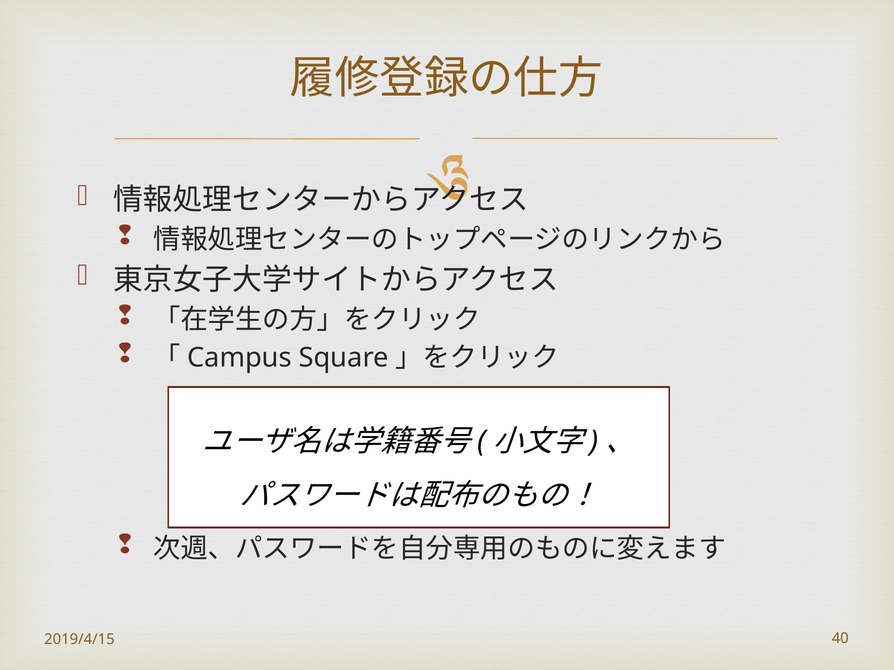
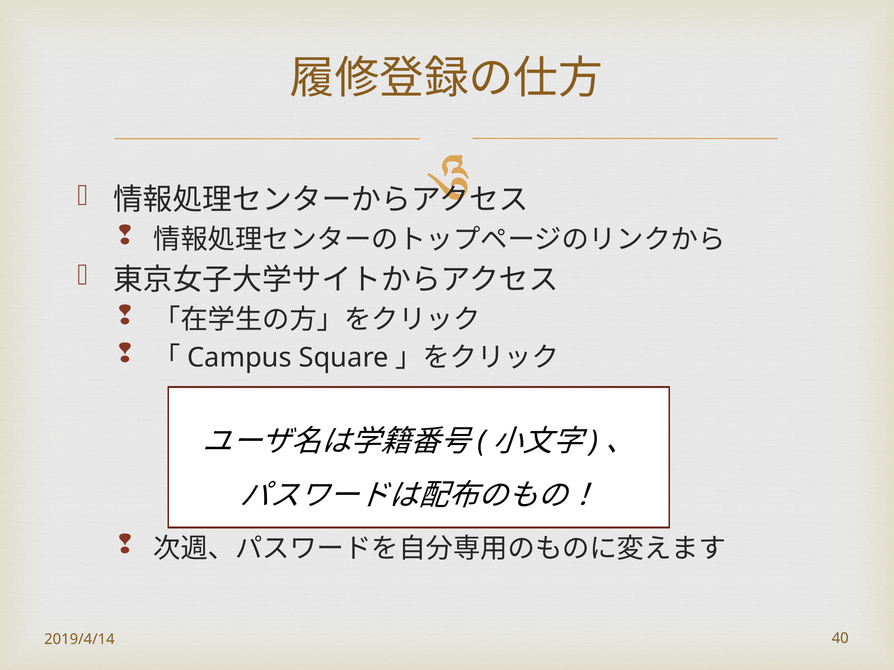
2019/4/15: 2019/4/15 -> 2019/4/14 (79, 640)
